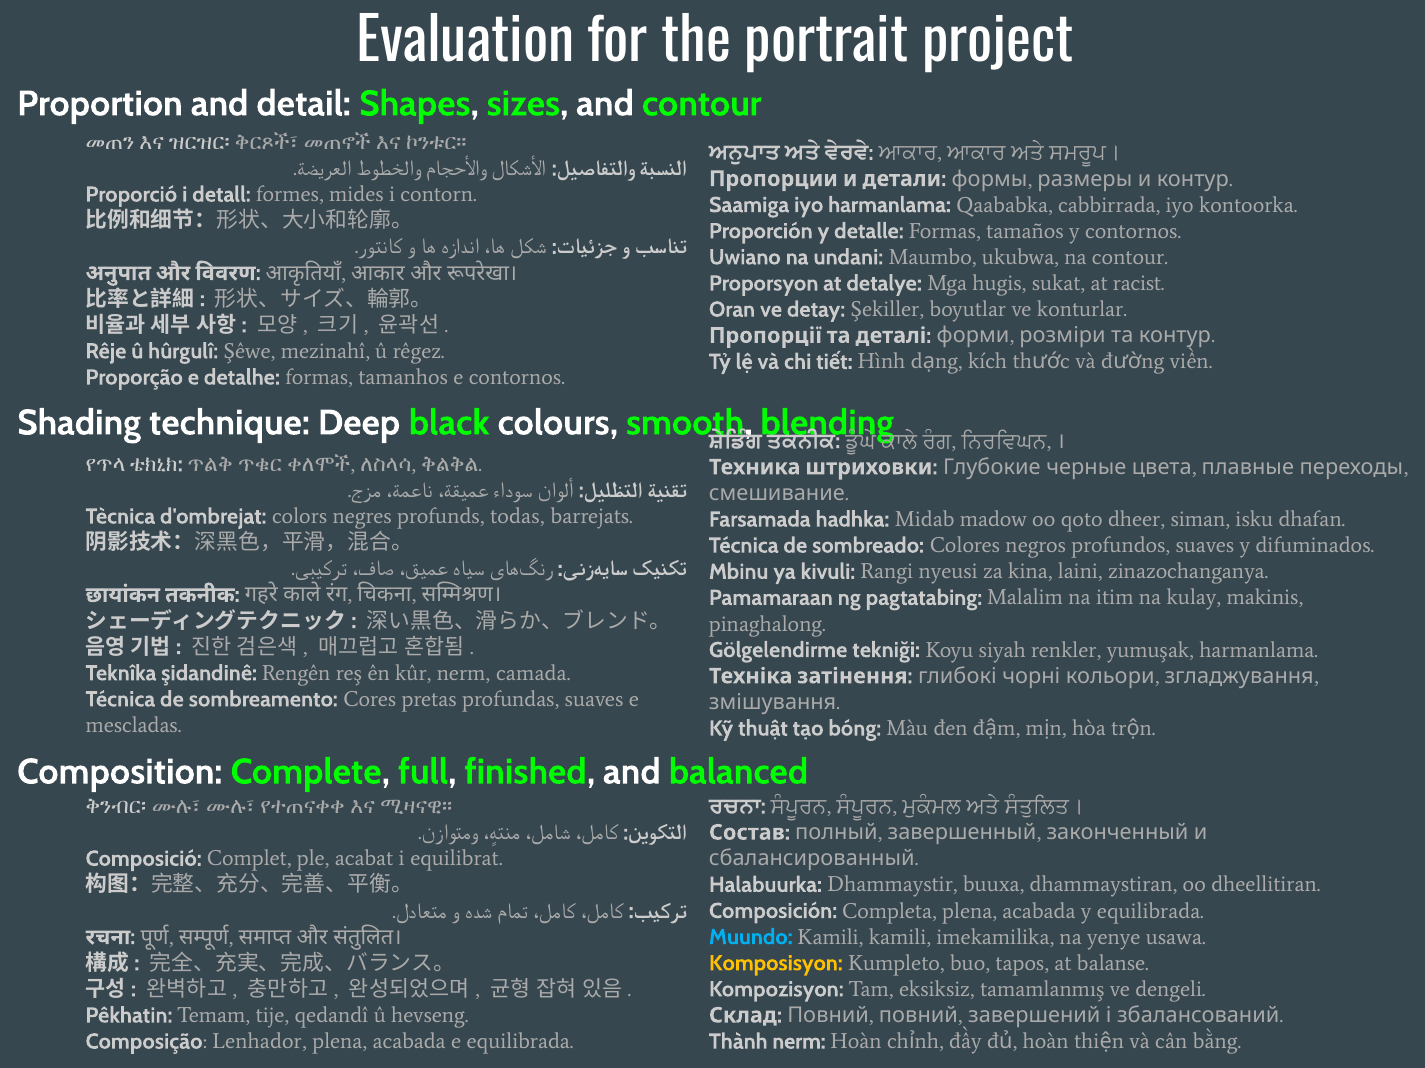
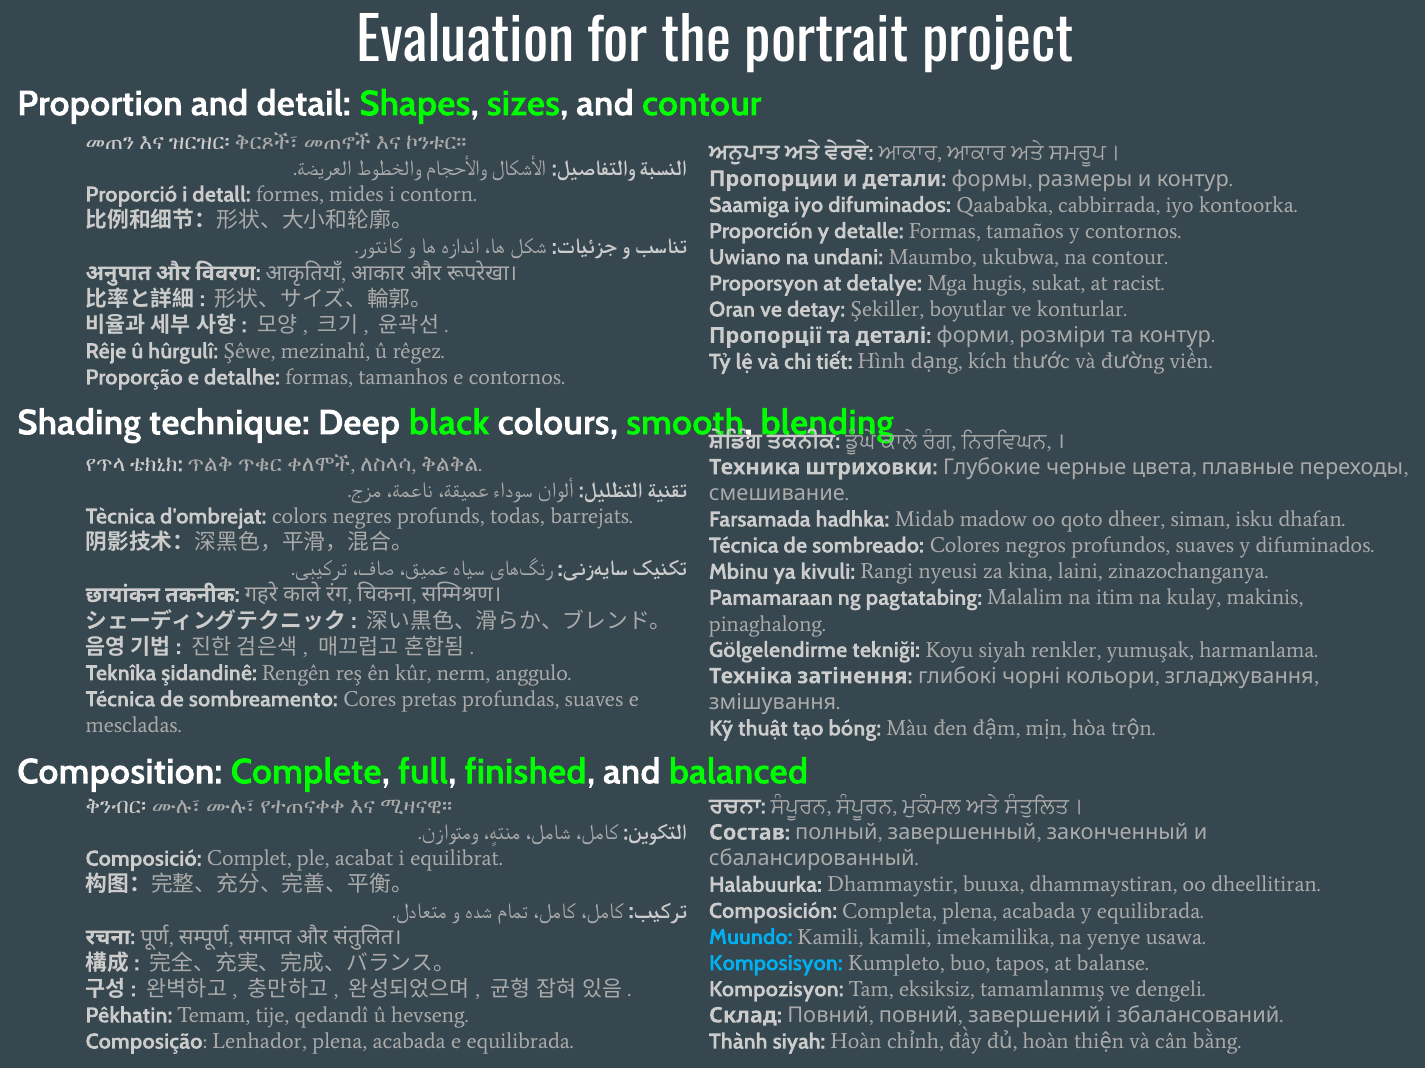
iyo harmanlama: harmanlama -> difuminados (889, 205)
camada: camada -> anggulo (533, 674)
Komposisyon colour: yellow -> light blue (776, 964)
Thành nerm: nerm -> siyah (799, 1042)
